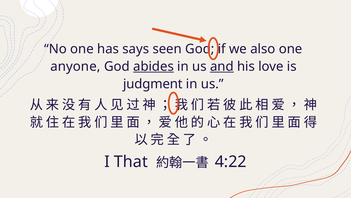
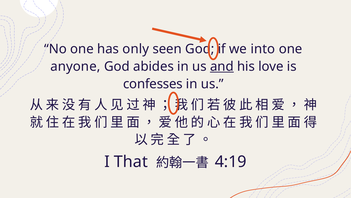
says: says -> only (136, 49)
also: also -> into (263, 49)
abides underline: present -> none (153, 66)
judgment: judgment -> confesses (153, 84)
4:22: 4:22 -> 4:19 (231, 161)
